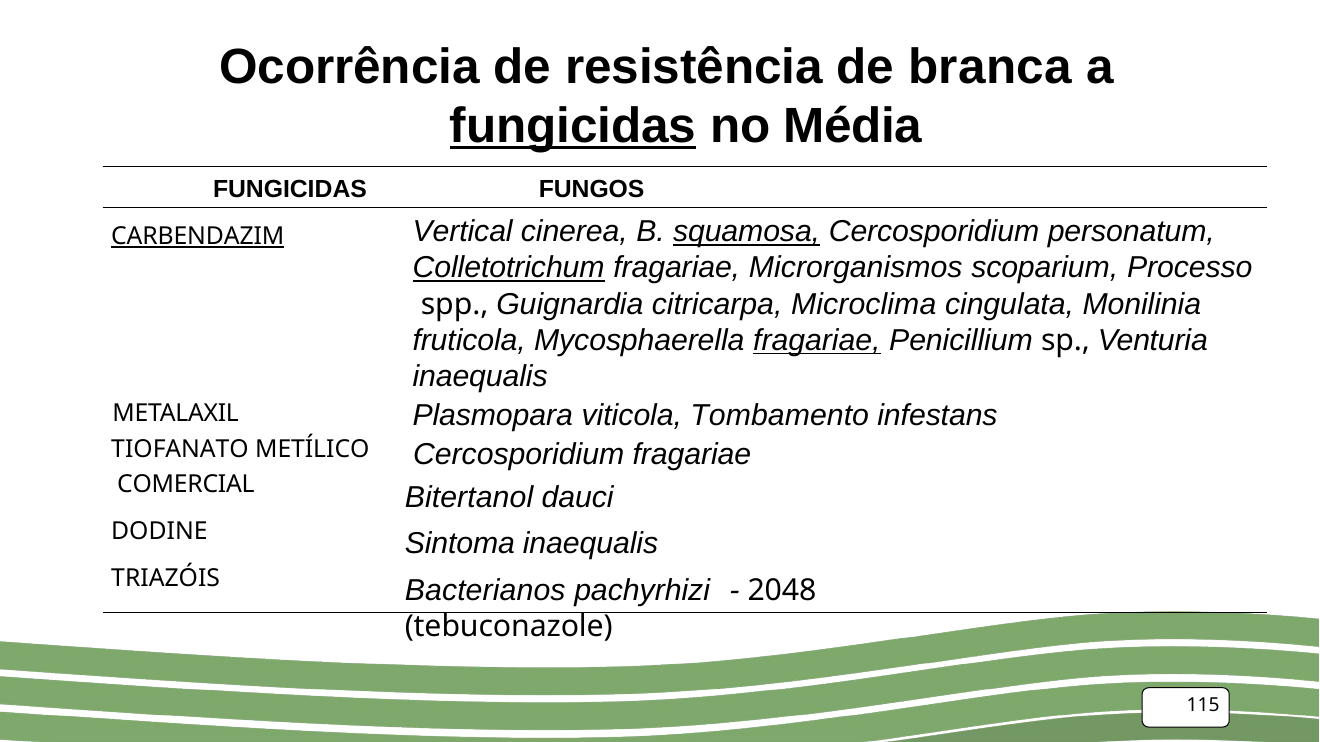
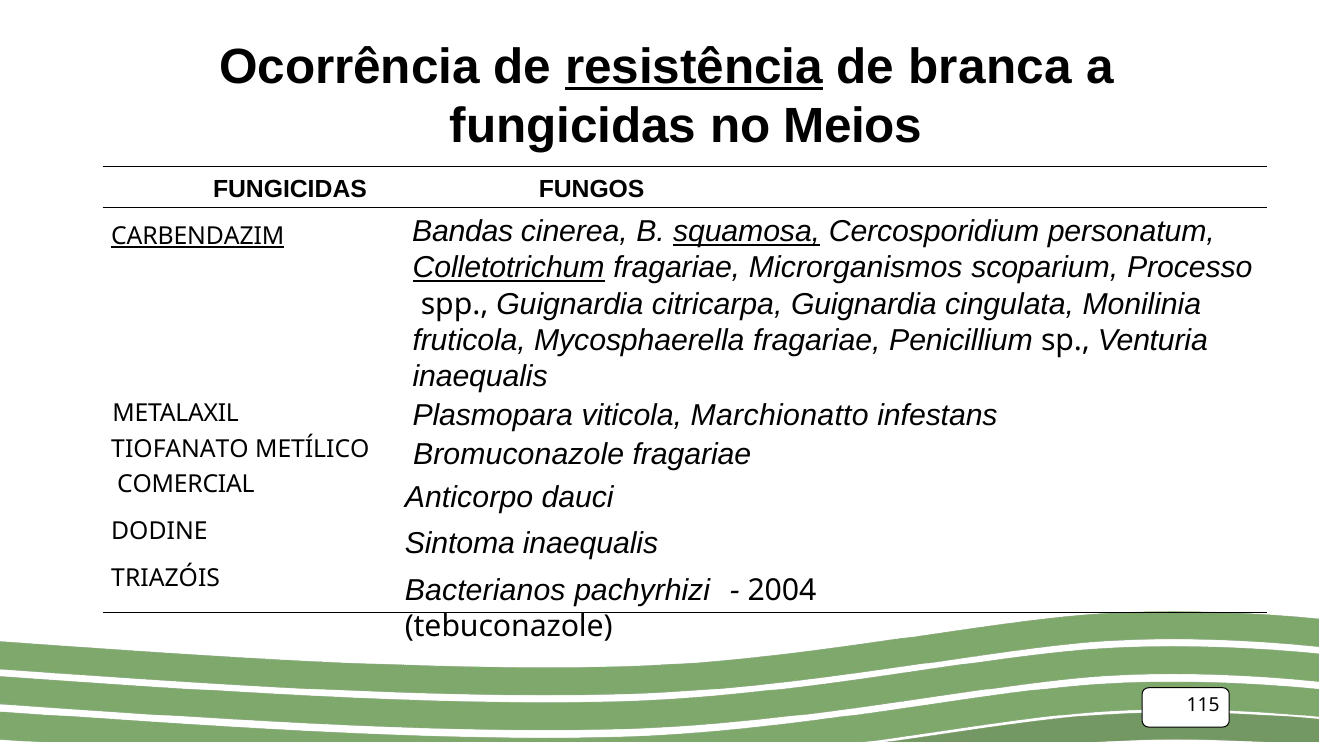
resistência underline: none -> present (694, 67)
fungicidas underline: present -> none (573, 126)
Média: Média -> Meios (853, 126)
Vertical: Vertical -> Bandas (463, 232)
citricarpa Microclima: Microclima -> Guignardia (864, 304)
fragariae underline: present -> none (817, 341)
Tombamento: Tombamento -> Marchionatto (780, 416)
Cercosporidium: Cercosporidium -> Bromuconazole (519, 454)
Bitertanol: Bitertanol -> Anticorpo (469, 497)
2048: 2048 -> 2004 (782, 591)
